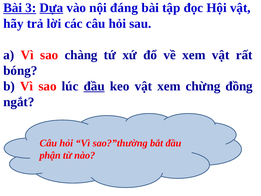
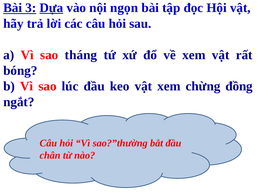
đáng: đáng -> ngọn (124, 8)
chàng: chàng -> tháng (81, 55)
đầu underline: present -> none (94, 86)
phận: phận -> chân (50, 155)
